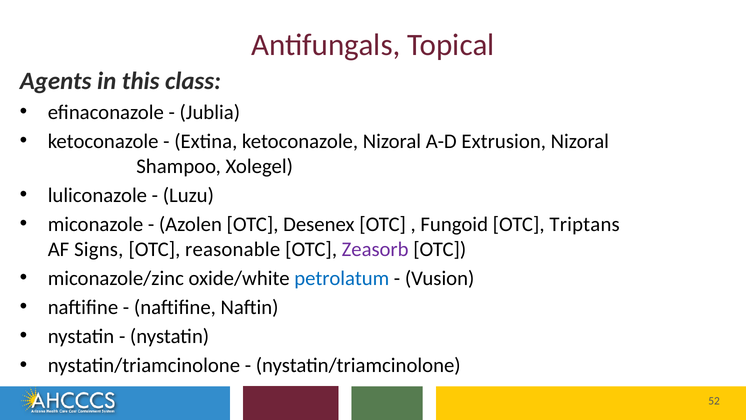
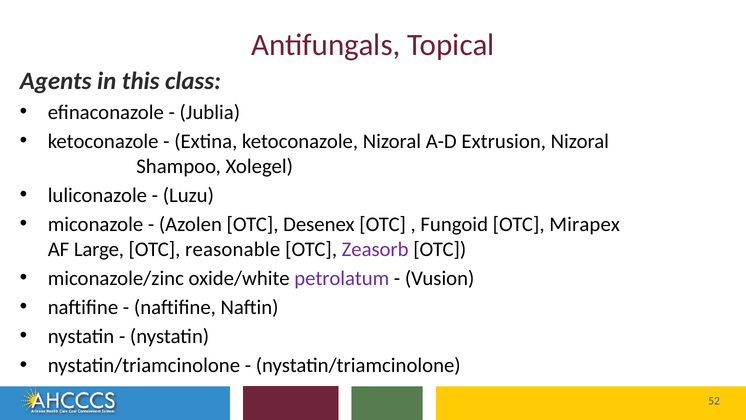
Triptans: Triptans -> Mirapex (585, 224)
Signs: Signs -> Large (99, 249)
petrolatum colour: blue -> purple (342, 278)
